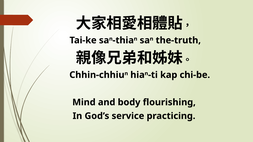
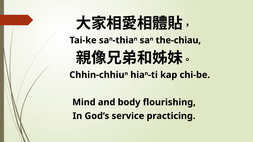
the-truth: the-truth -> the-chiau (178, 40)
